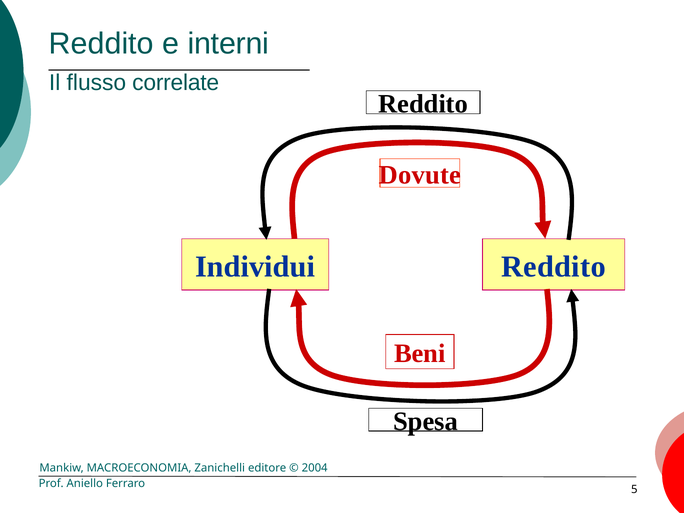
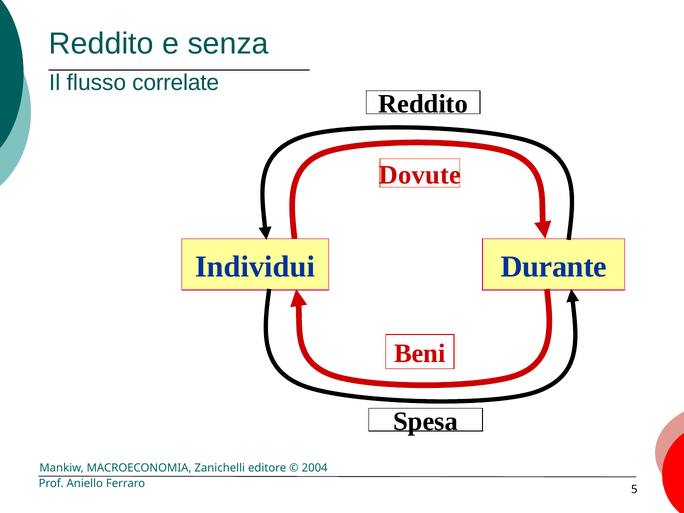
interni: interni -> senza (228, 44)
Individui Reddito: Reddito -> Durante (554, 266)
